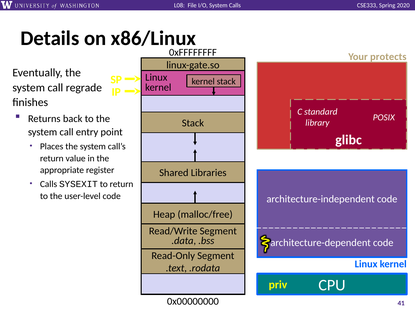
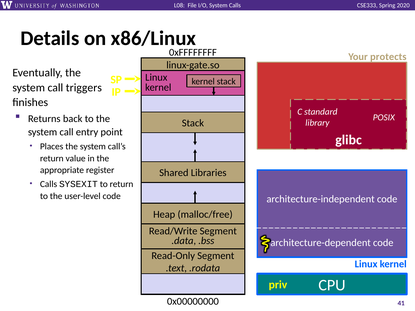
regrade: regrade -> triggers (84, 88)
